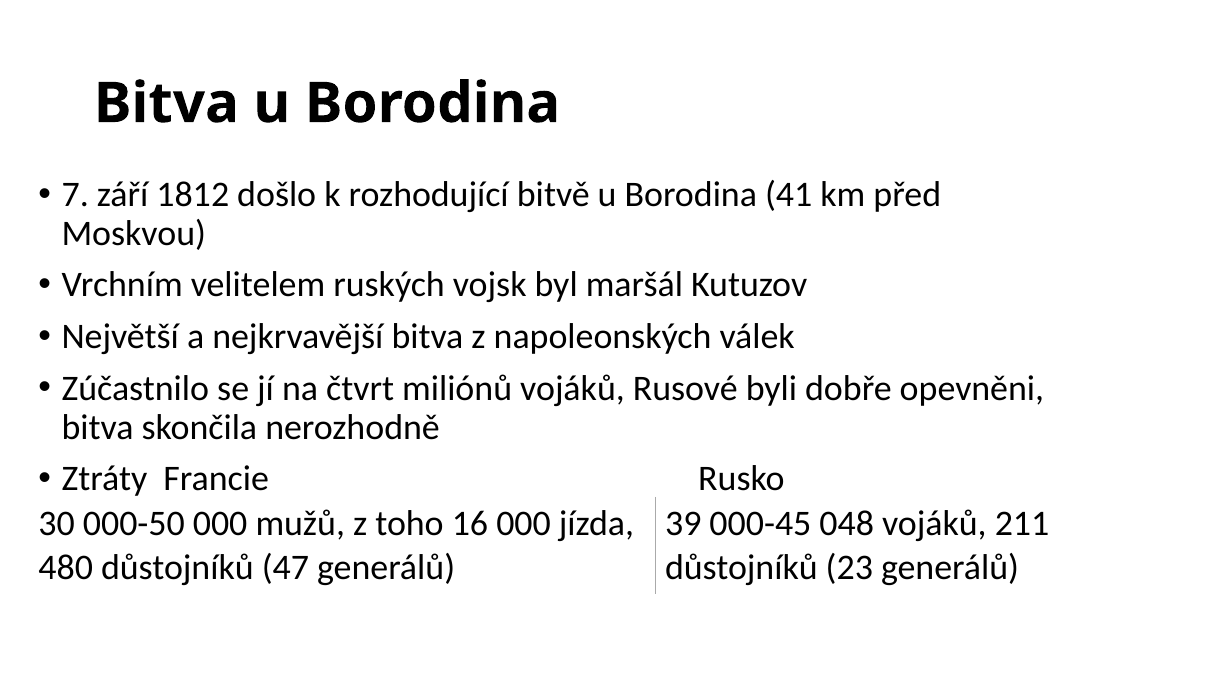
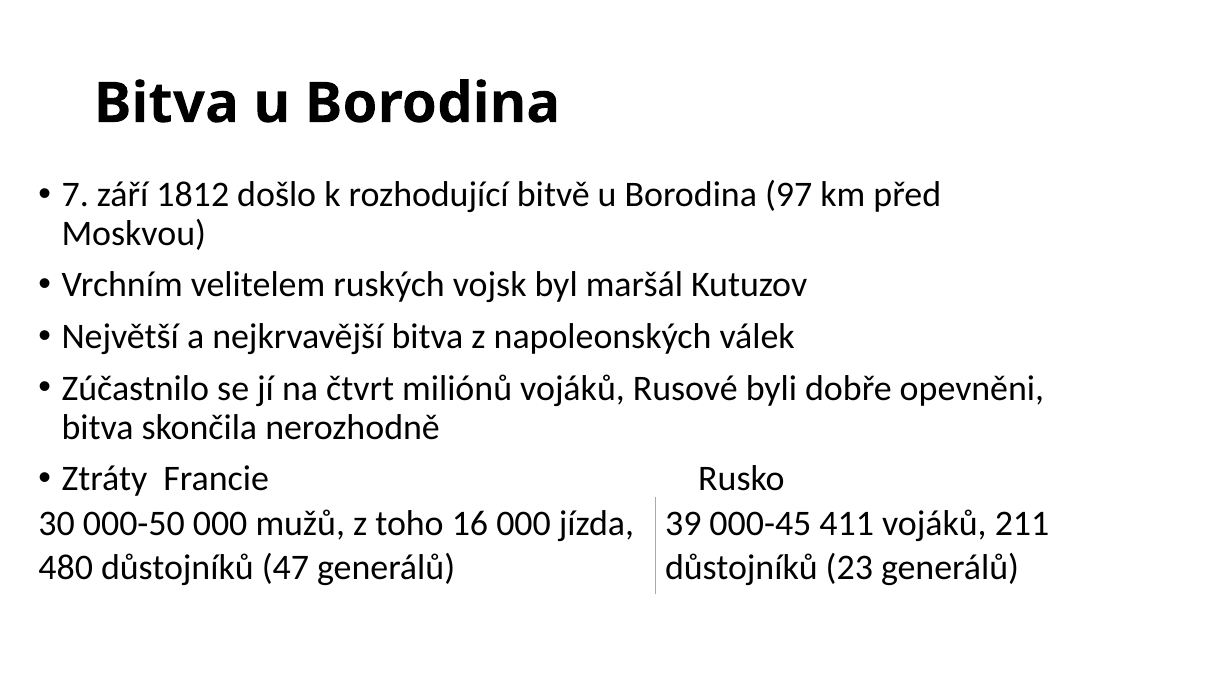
41: 41 -> 97 (789, 195)
048: 048 -> 411 (847, 524)
